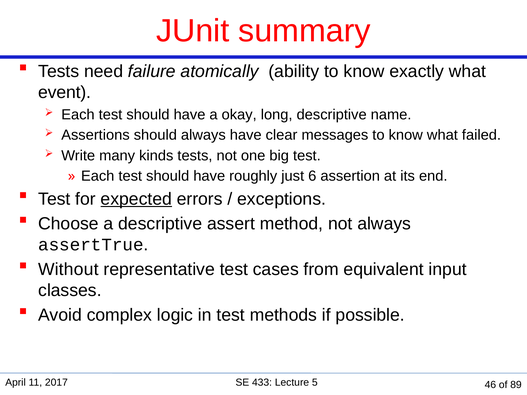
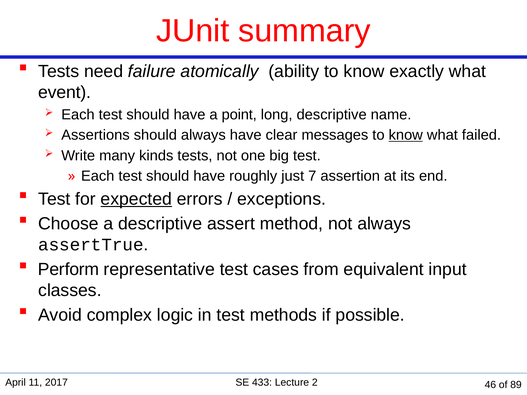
okay: okay -> point (239, 115)
know underline: none -> present (406, 135)
6: 6 -> 7 (312, 176)
Without: Without -> Perform (69, 269)
5: 5 -> 2 (315, 383)
